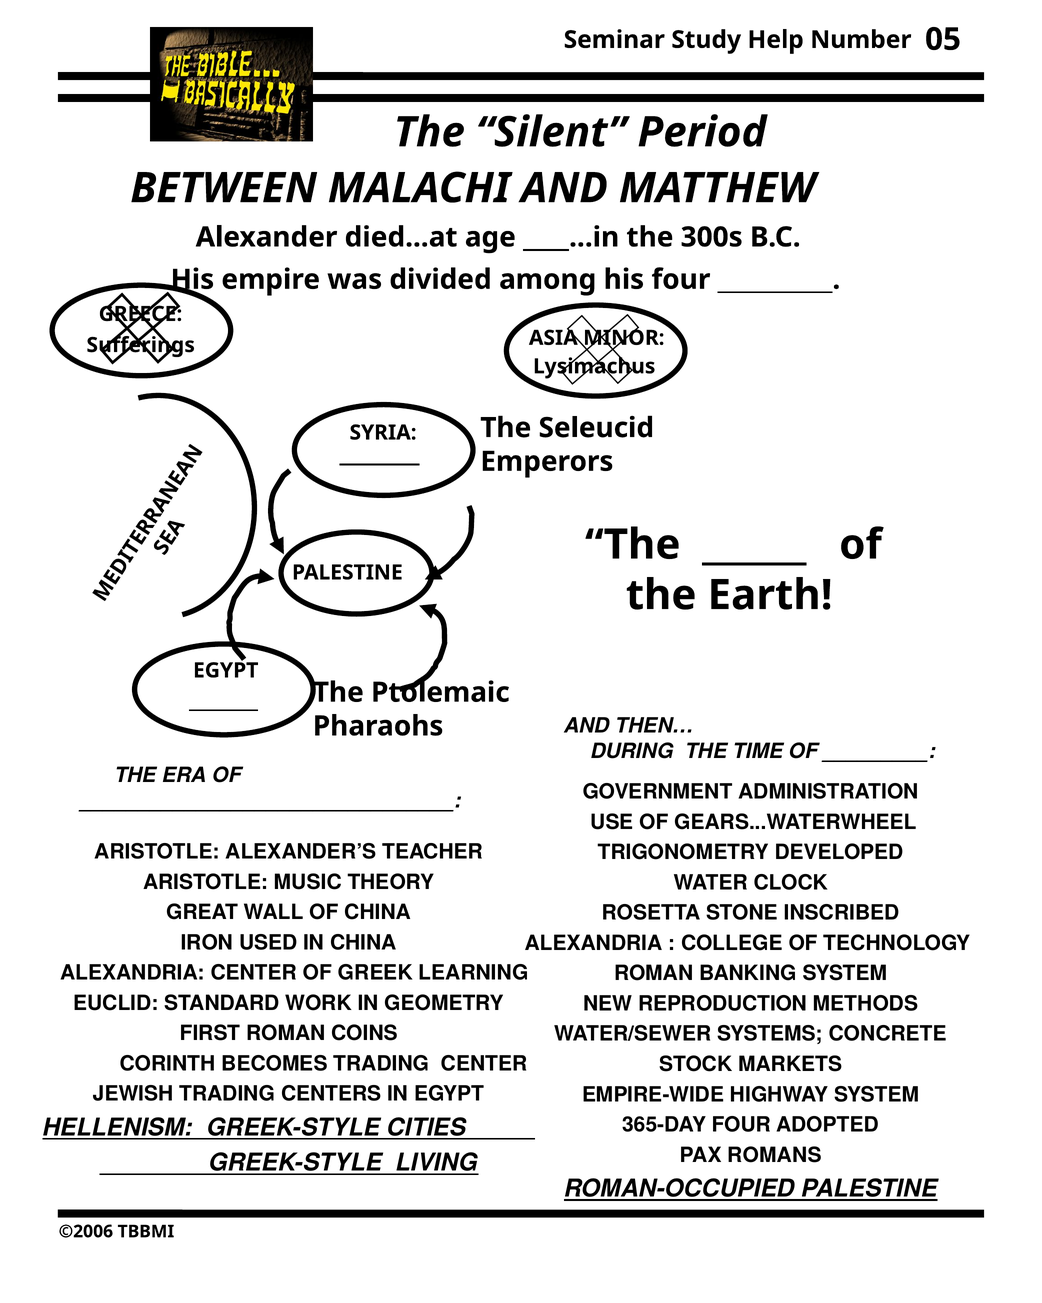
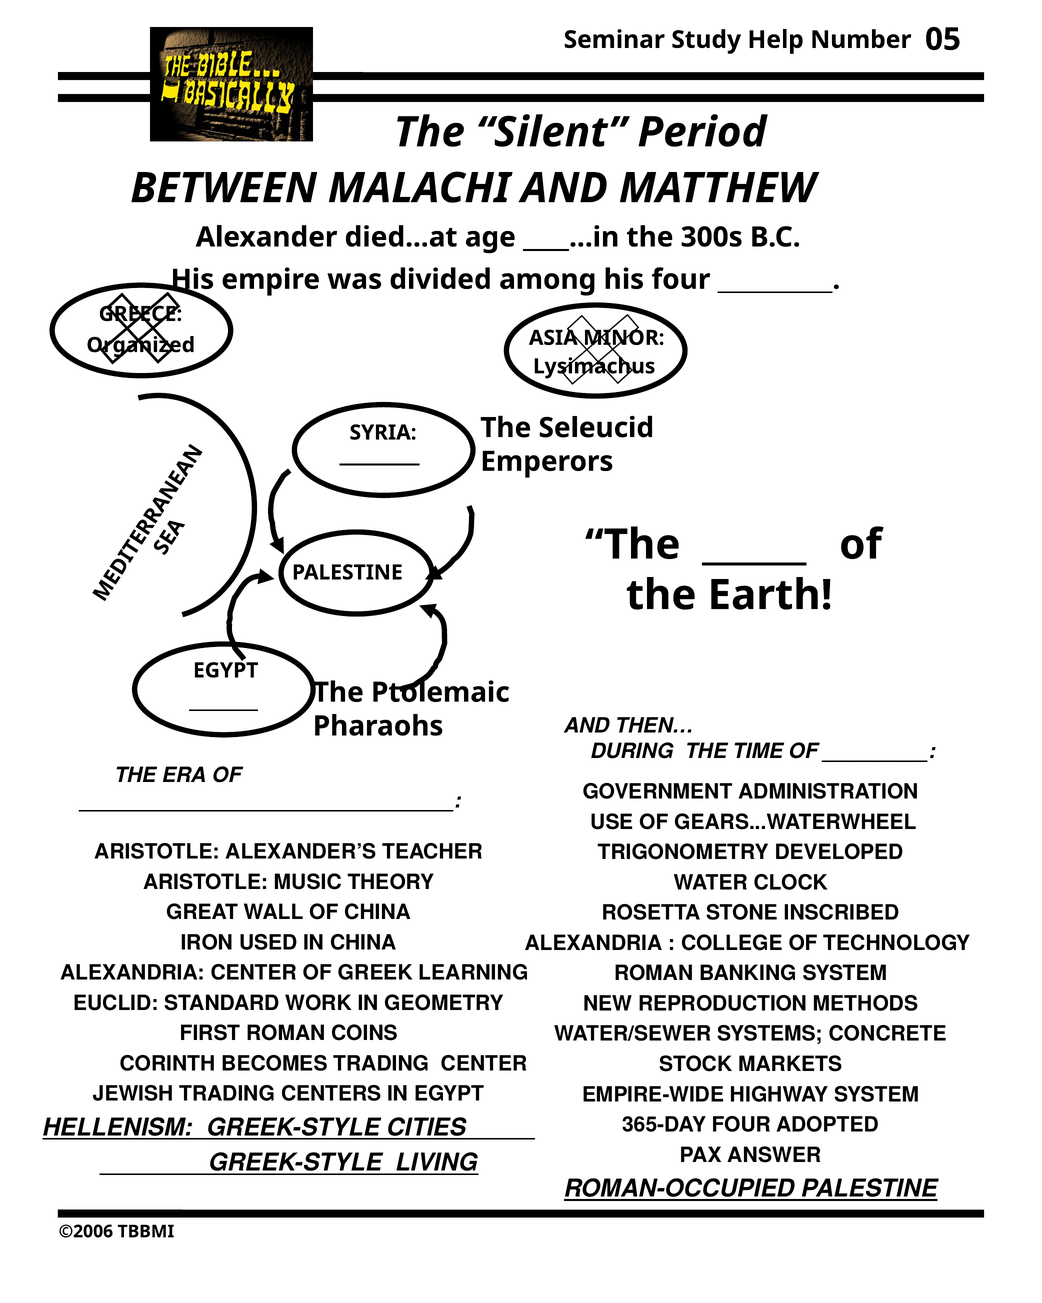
Sufferings: Sufferings -> Organized (141, 345)
ROMANS: ROMANS -> ANSWER (774, 1155)
